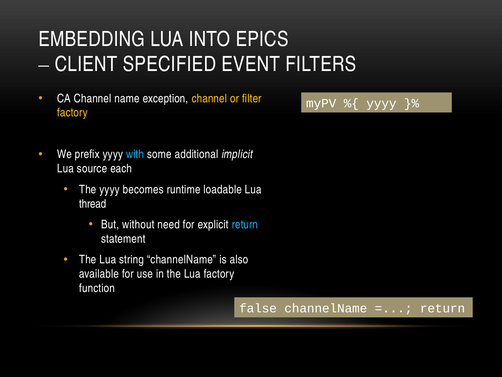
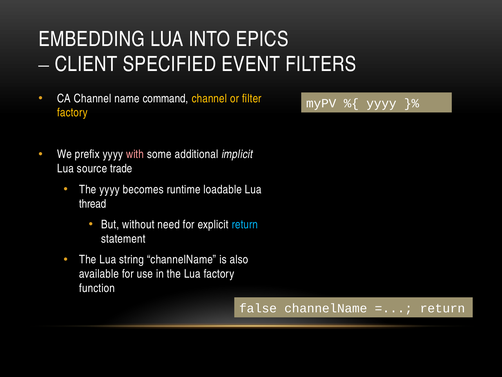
exception: exception -> command (166, 98)
with colour: light blue -> pink (135, 154)
each: each -> trade (121, 168)
